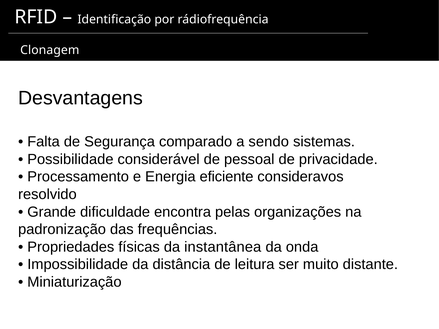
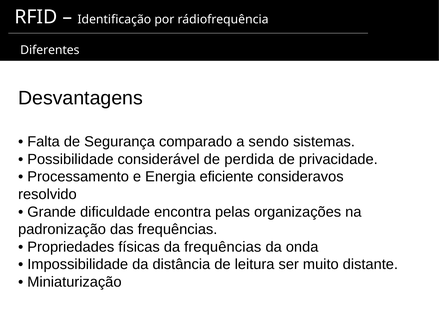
Clonagem: Clonagem -> Diferentes (50, 50)
pessoal: pessoal -> perdida (249, 159)
da instantânea: instantânea -> frequências (223, 247)
